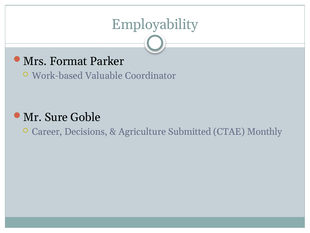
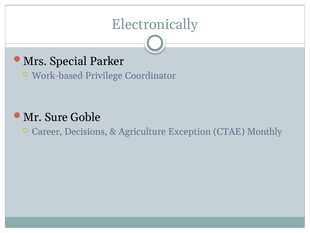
Employability: Employability -> Electronically (155, 24)
Format: Format -> Special (68, 61)
Valuable: Valuable -> Privilege (104, 75)
Submitted: Submitted -> Exception (190, 132)
